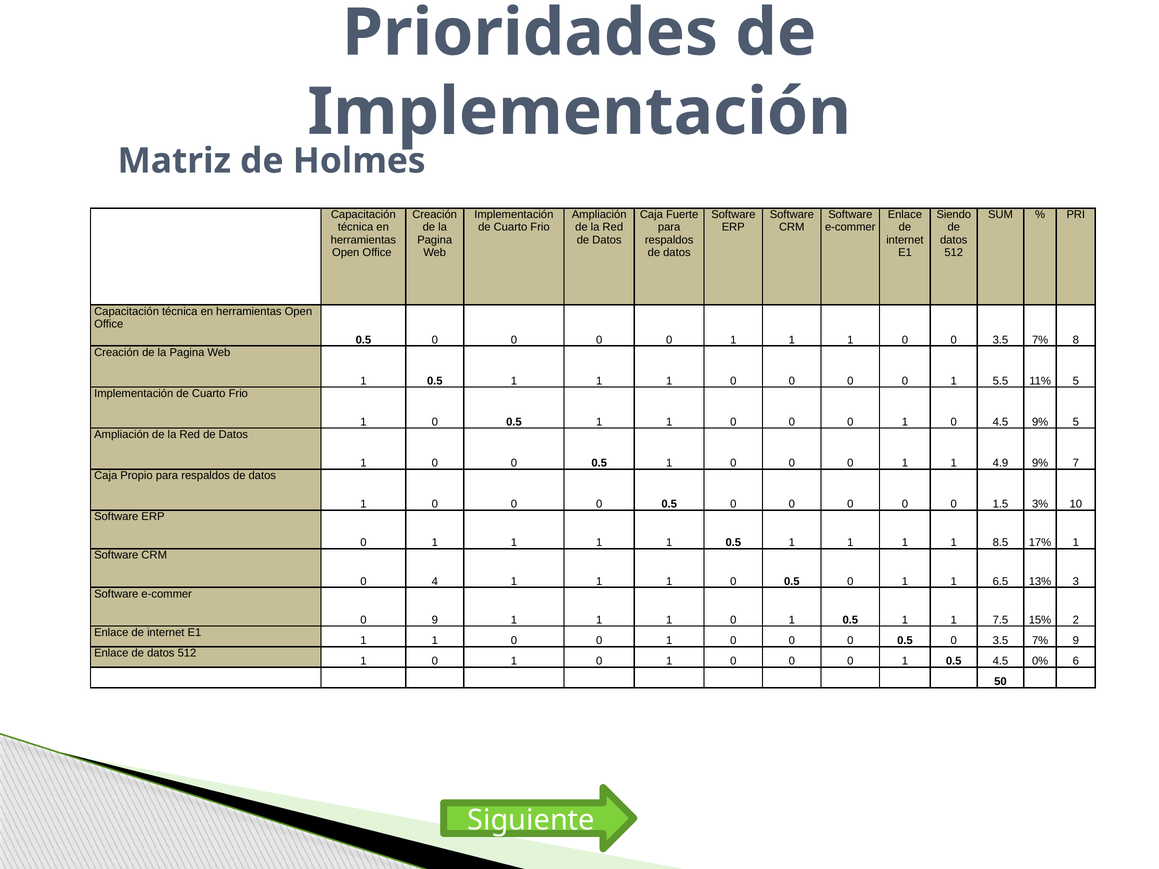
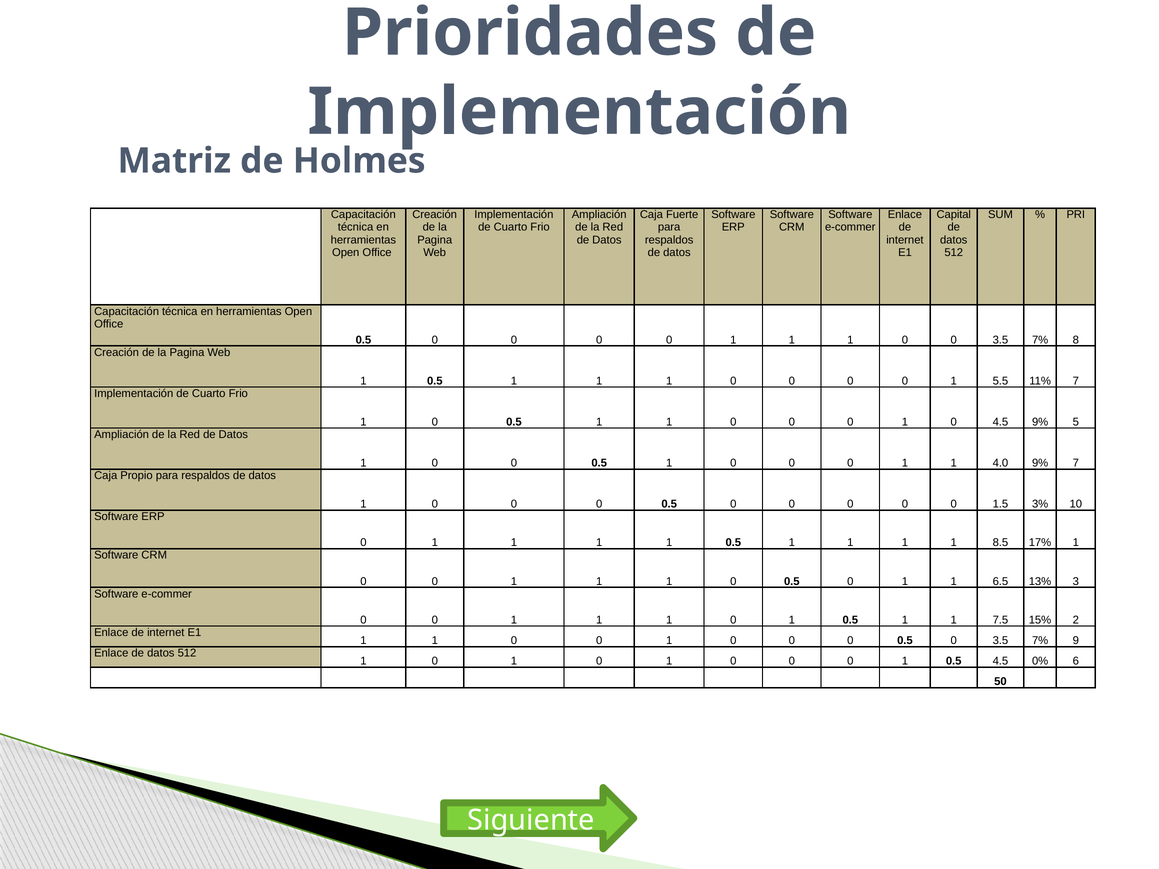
Siendo: Siendo -> Capital (954, 215)
11% 5: 5 -> 7 (1076, 381)
4.9: 4.9 -> 4.0 (1000, 463)
4: 4 -> 0 (435, 582)
9: 9 -> 0 (435, 620)
